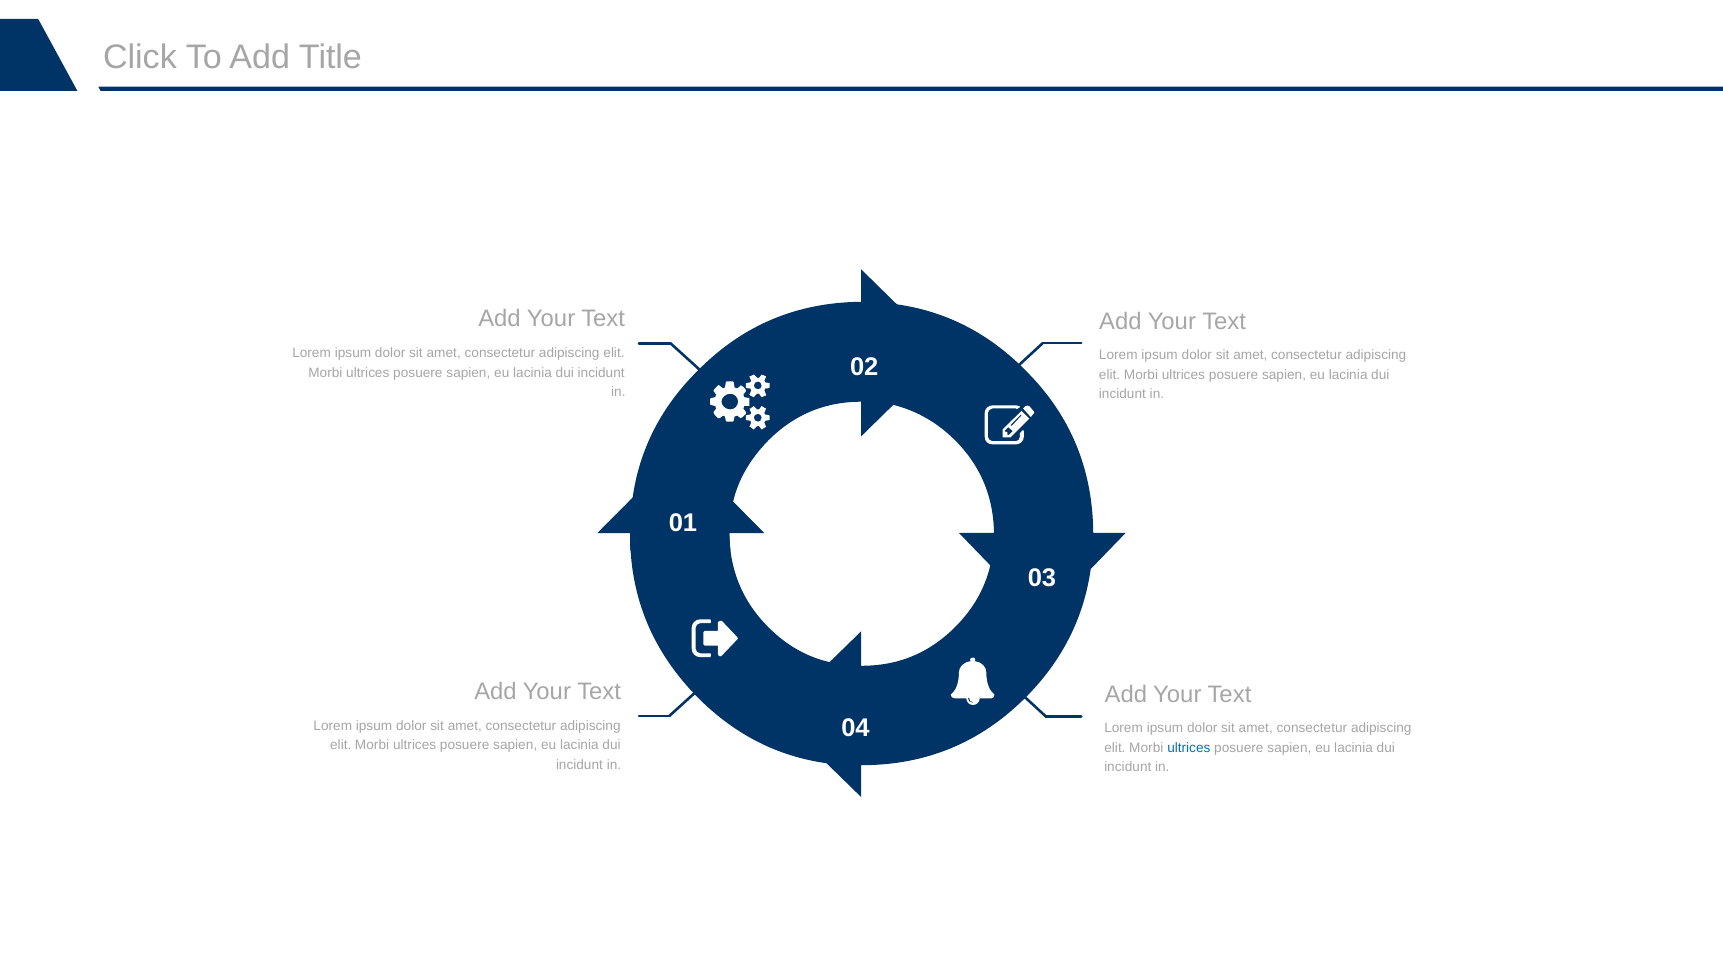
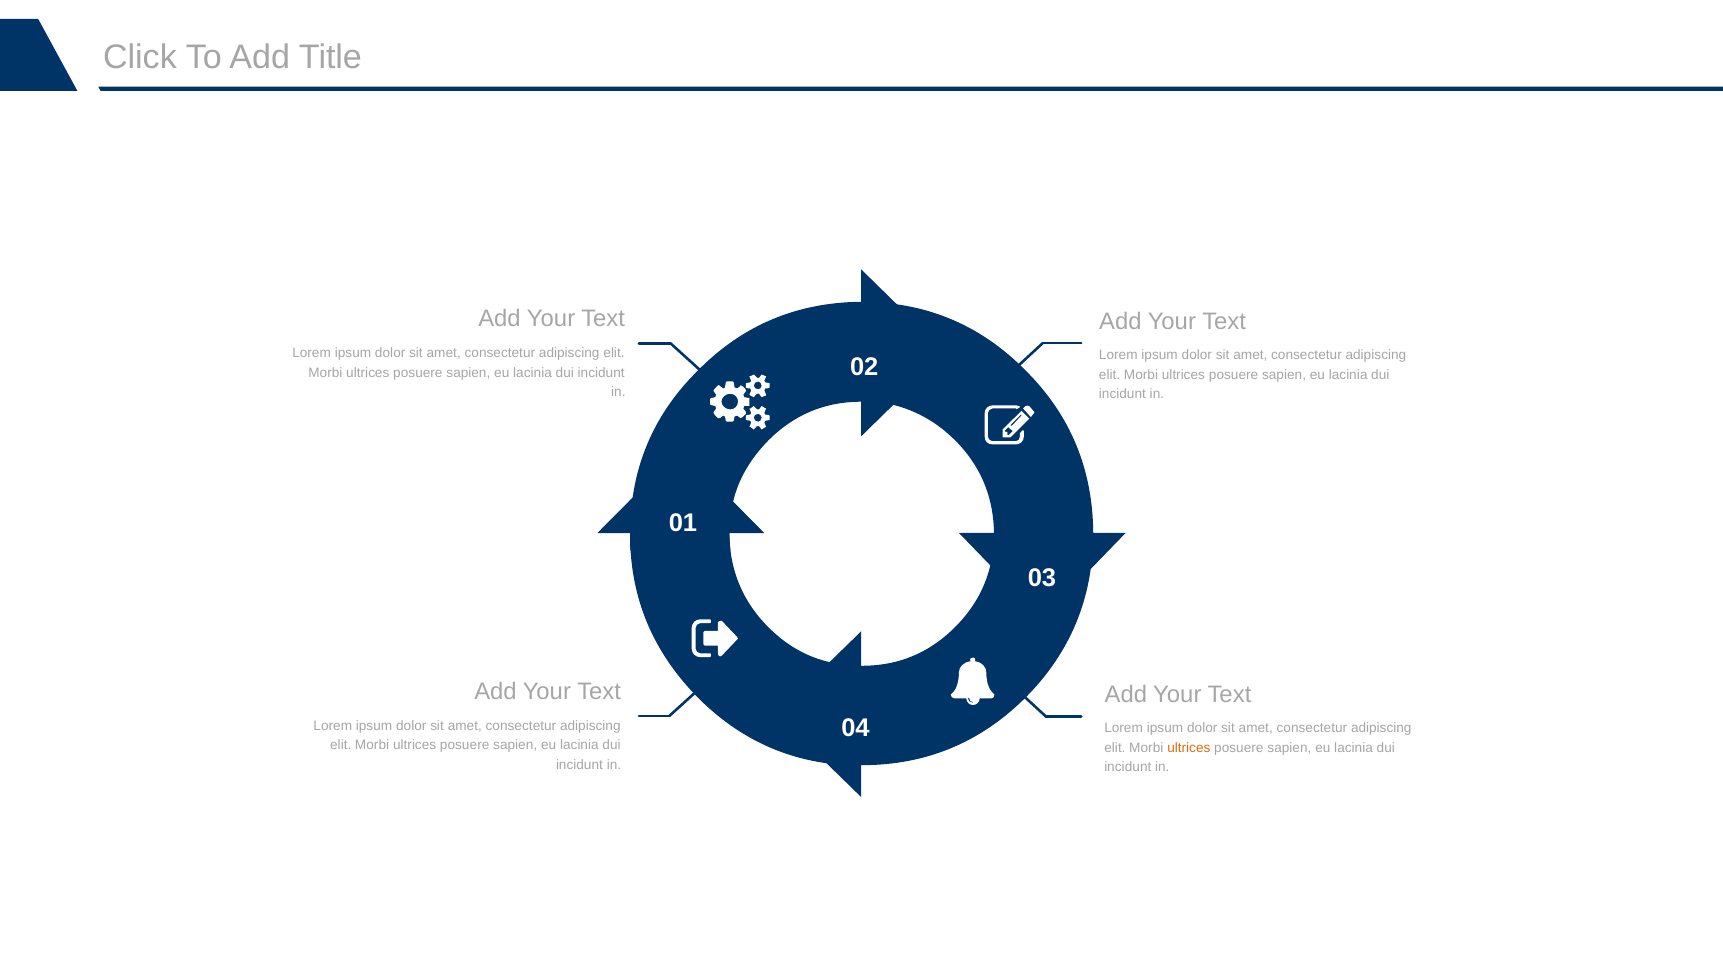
ultrices colour: blue -> orange (1189, 748)
